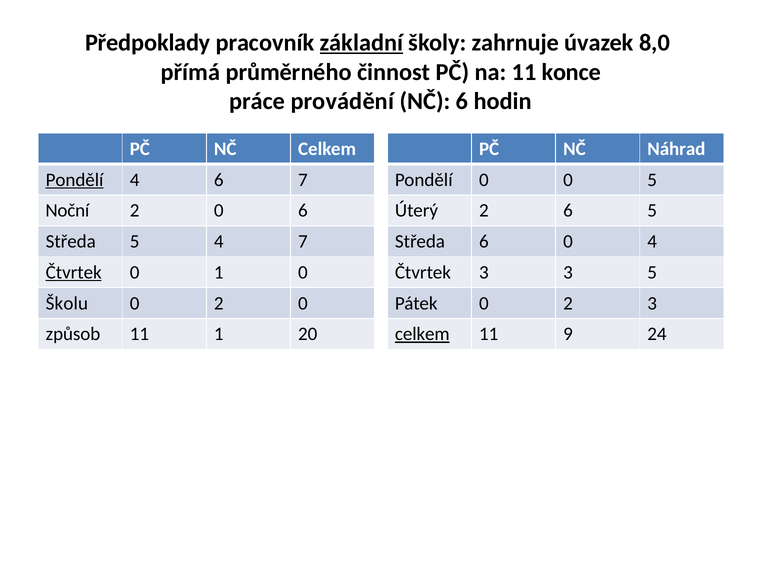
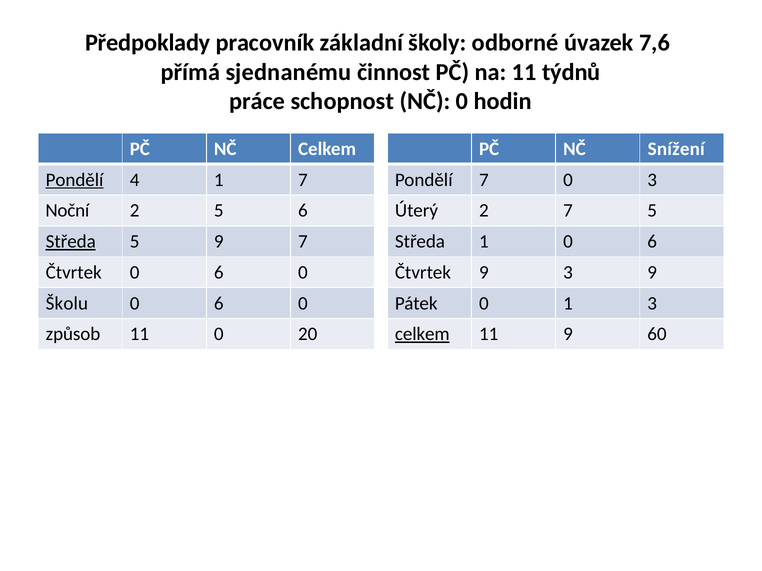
základní underline: present -> none (361, 43)
zahrnuje: zahrnuje -> odborné (515, 43)
8,0: 8,0 -> 7,6 (655, 43)
průměrného: průměrného -> sjednanému (289, 72)
konce: konce -> týdnů (571, 72)
provádění: provádění -> schopnost (342, 101)
NČ 6: 6 -> 0 (462, 101)
Náhrad: Náhrad -> Snížení (676, 149)
4 6: 6 -> 1 (219, 180)
Pondělí 0: 0 -> 7 (484, 180)
0 5: 5 -> 3 (652, 180)
0: 0 -> 5 (219, 211)
2 6: 6 -> 7 (568, 211)
Středa underline: none -> present (71, 242)
5 4: 4 -> 9 (219, 242)
Středa 6: 6 -> 1 (484, 242)
4: 4 -> 6 (652, 242)
Čtvrtek underline: present -> none (74, 273)
1: 1 -> 6 (219, 273)
Čtvrtek 3: 3 -> 9 (484, 273)
3 5: 5 -> 9 (652, 273)
2: 2 -> 6 (219, 304)
Pátek 0 2: 2 -> 1 (568, 304)
11 1: 1 -> 0 (219, 334)
24: 24 -> 60 (657, 334)
